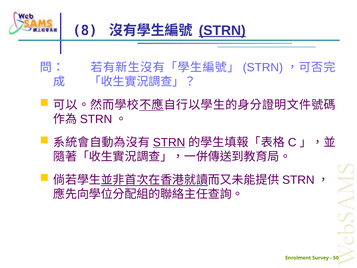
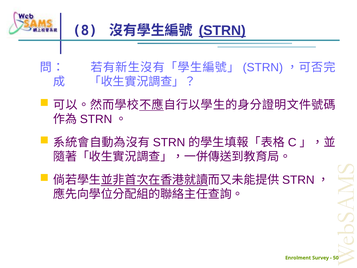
STRN underline: present -> none (169, 142)
